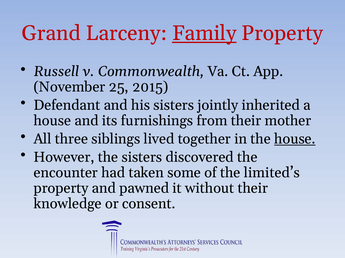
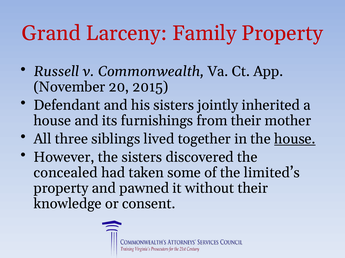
Family underline: present -> none (204, 33)
25: 25 -> 20 (119, 87)
encounter: encounter -> concealed (66, 173)
